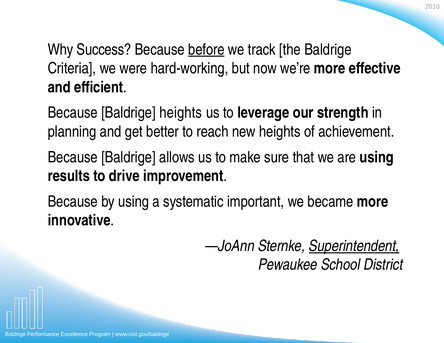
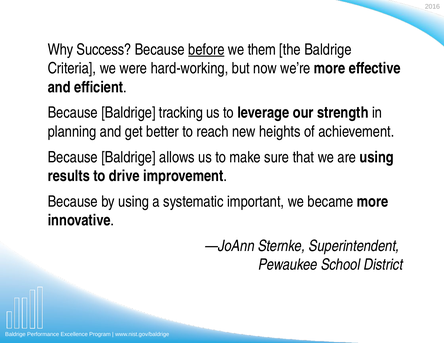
track: track -> them (262, 50)
Baldrige heights: heights -> tracking (181, 113)
Superintendent underline: present -> none (354, 246)
